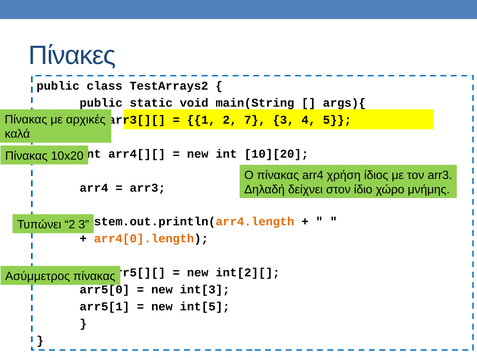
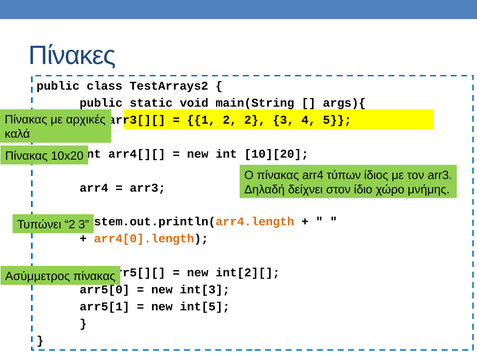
2 7: 7 -> 2 (255, 120)
χρήση: χρήση -> τύπων (344, 175)
